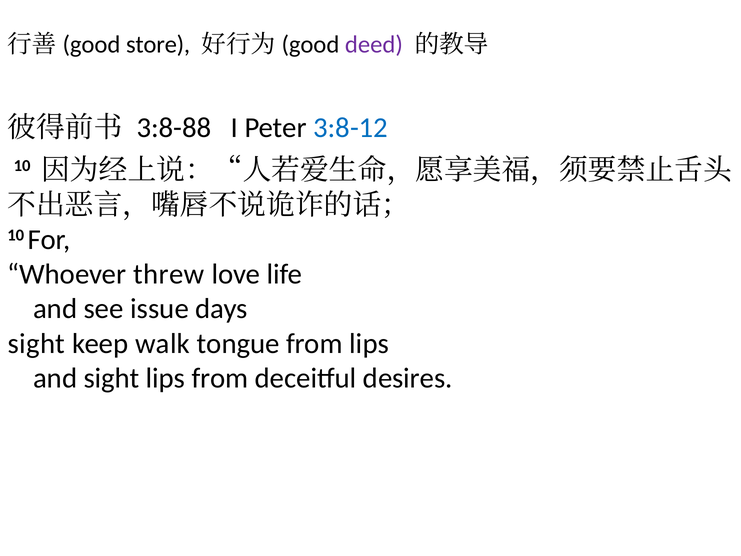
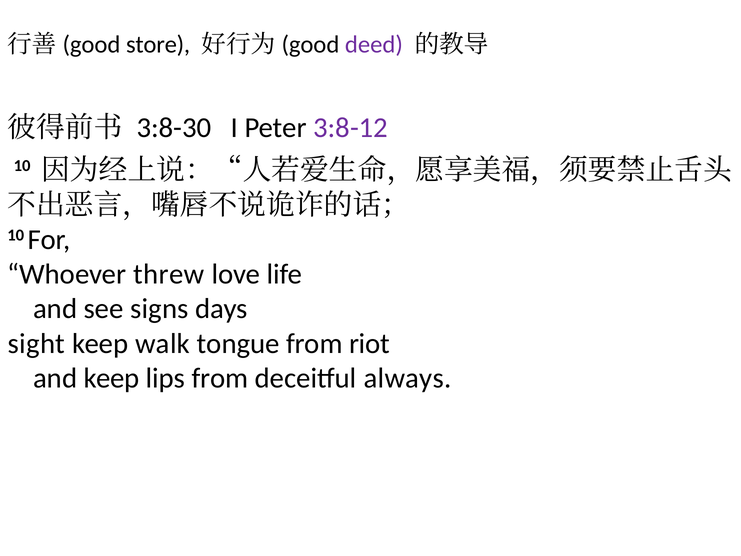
3:8-88: 3:8-88 -> 3:8-30 (174, 128)
3:8-12 colour: blue -> purple (351, 128)
issue: issue -> signs (159, 309)
from lips: lips -> riot (369, 343)
and sight: sight -> keep (112, 378)
desires: desires -> always (408, 378)
